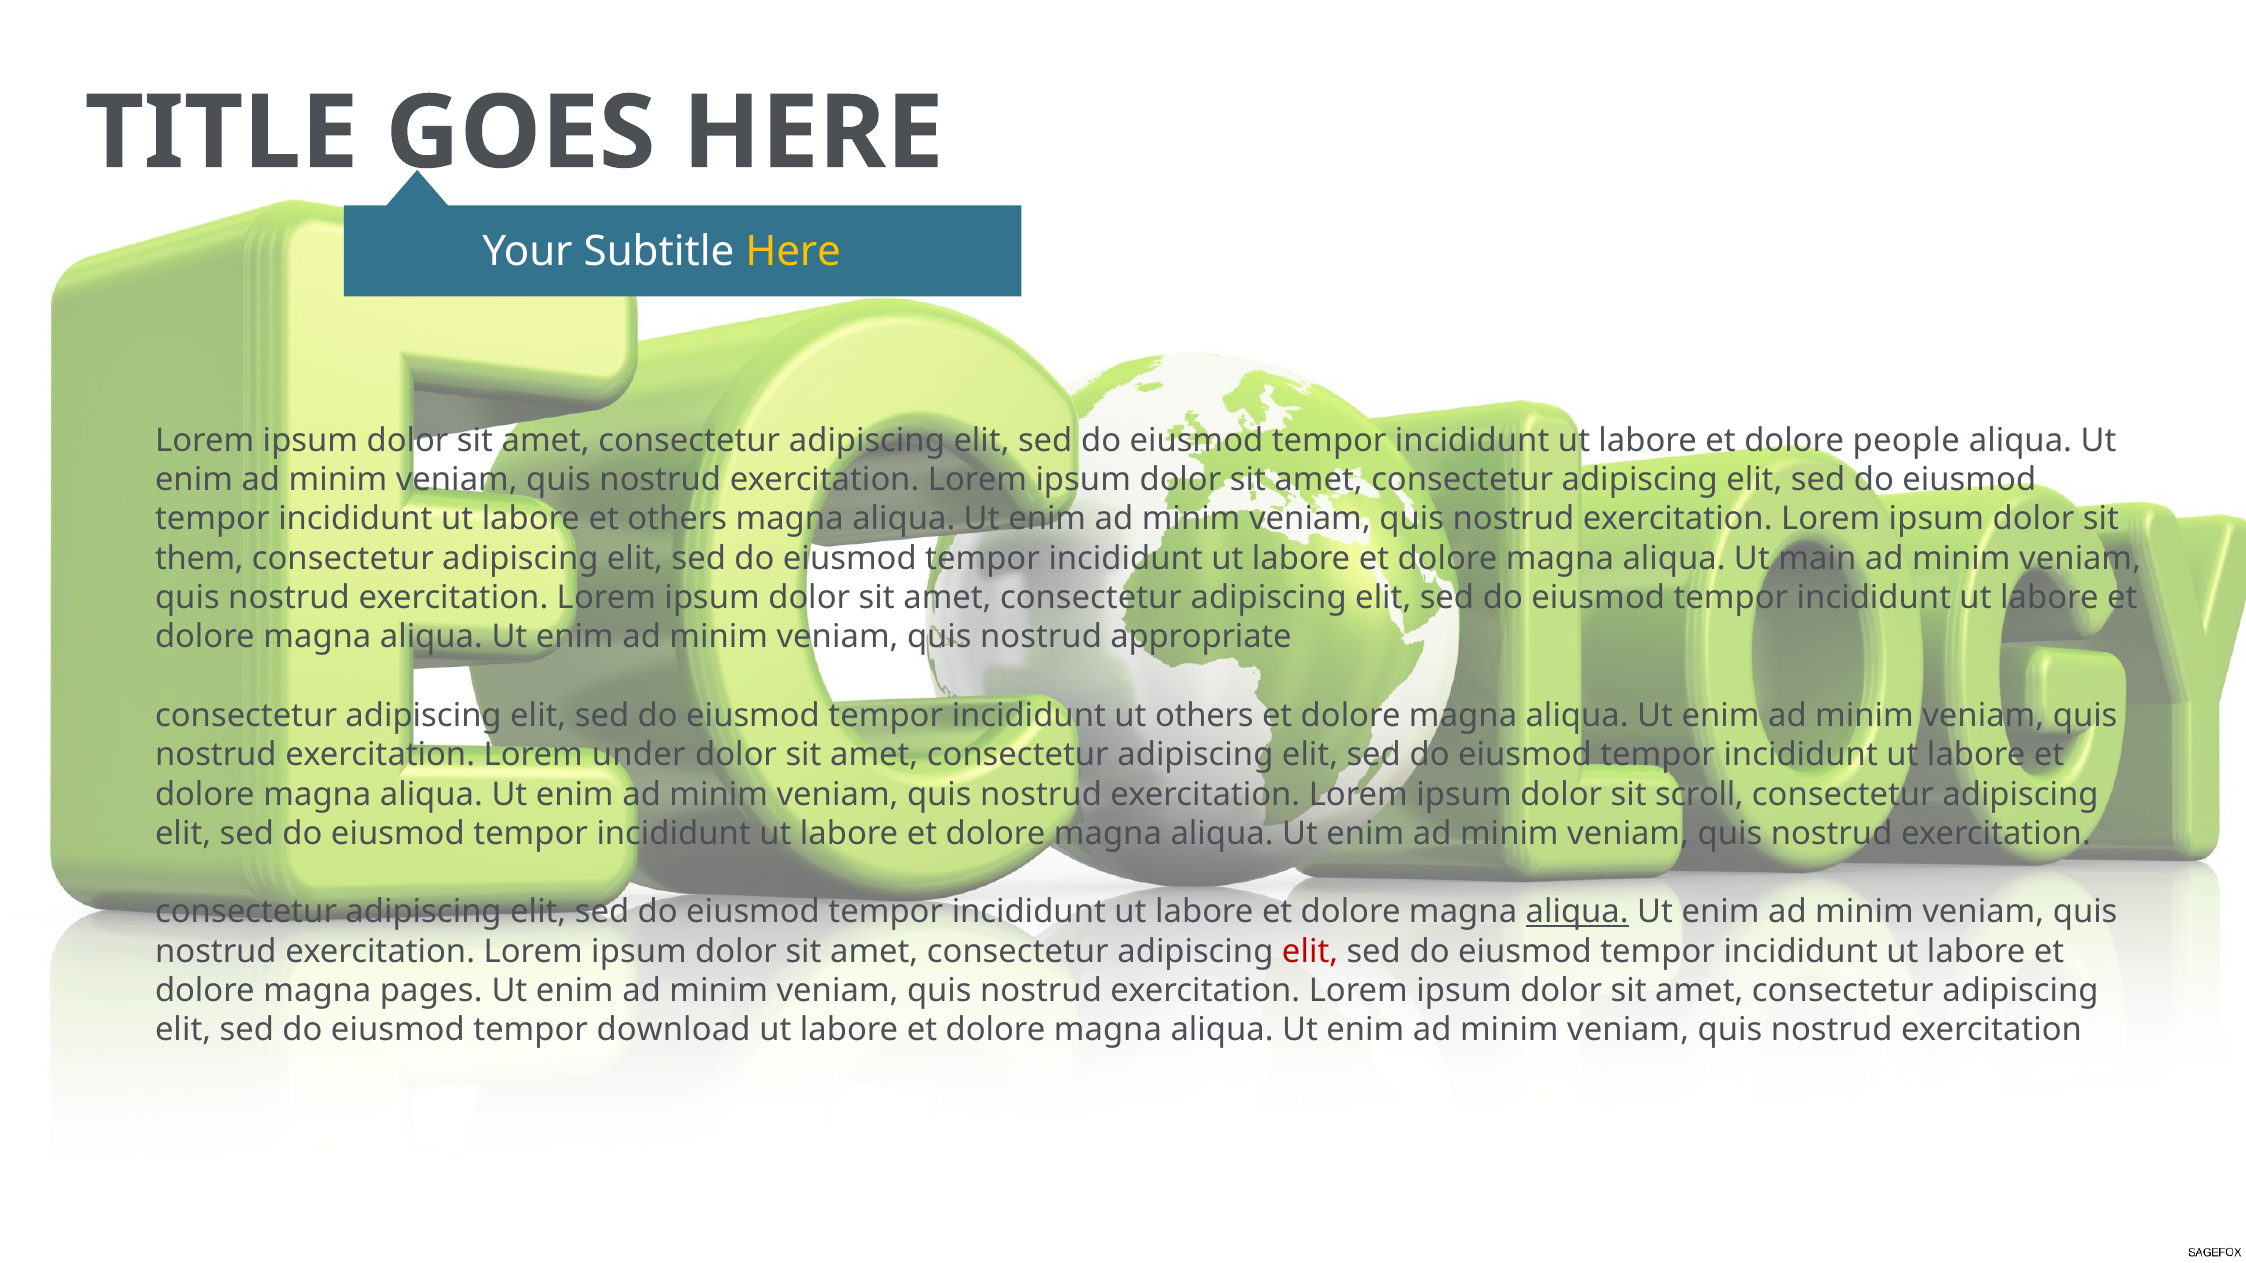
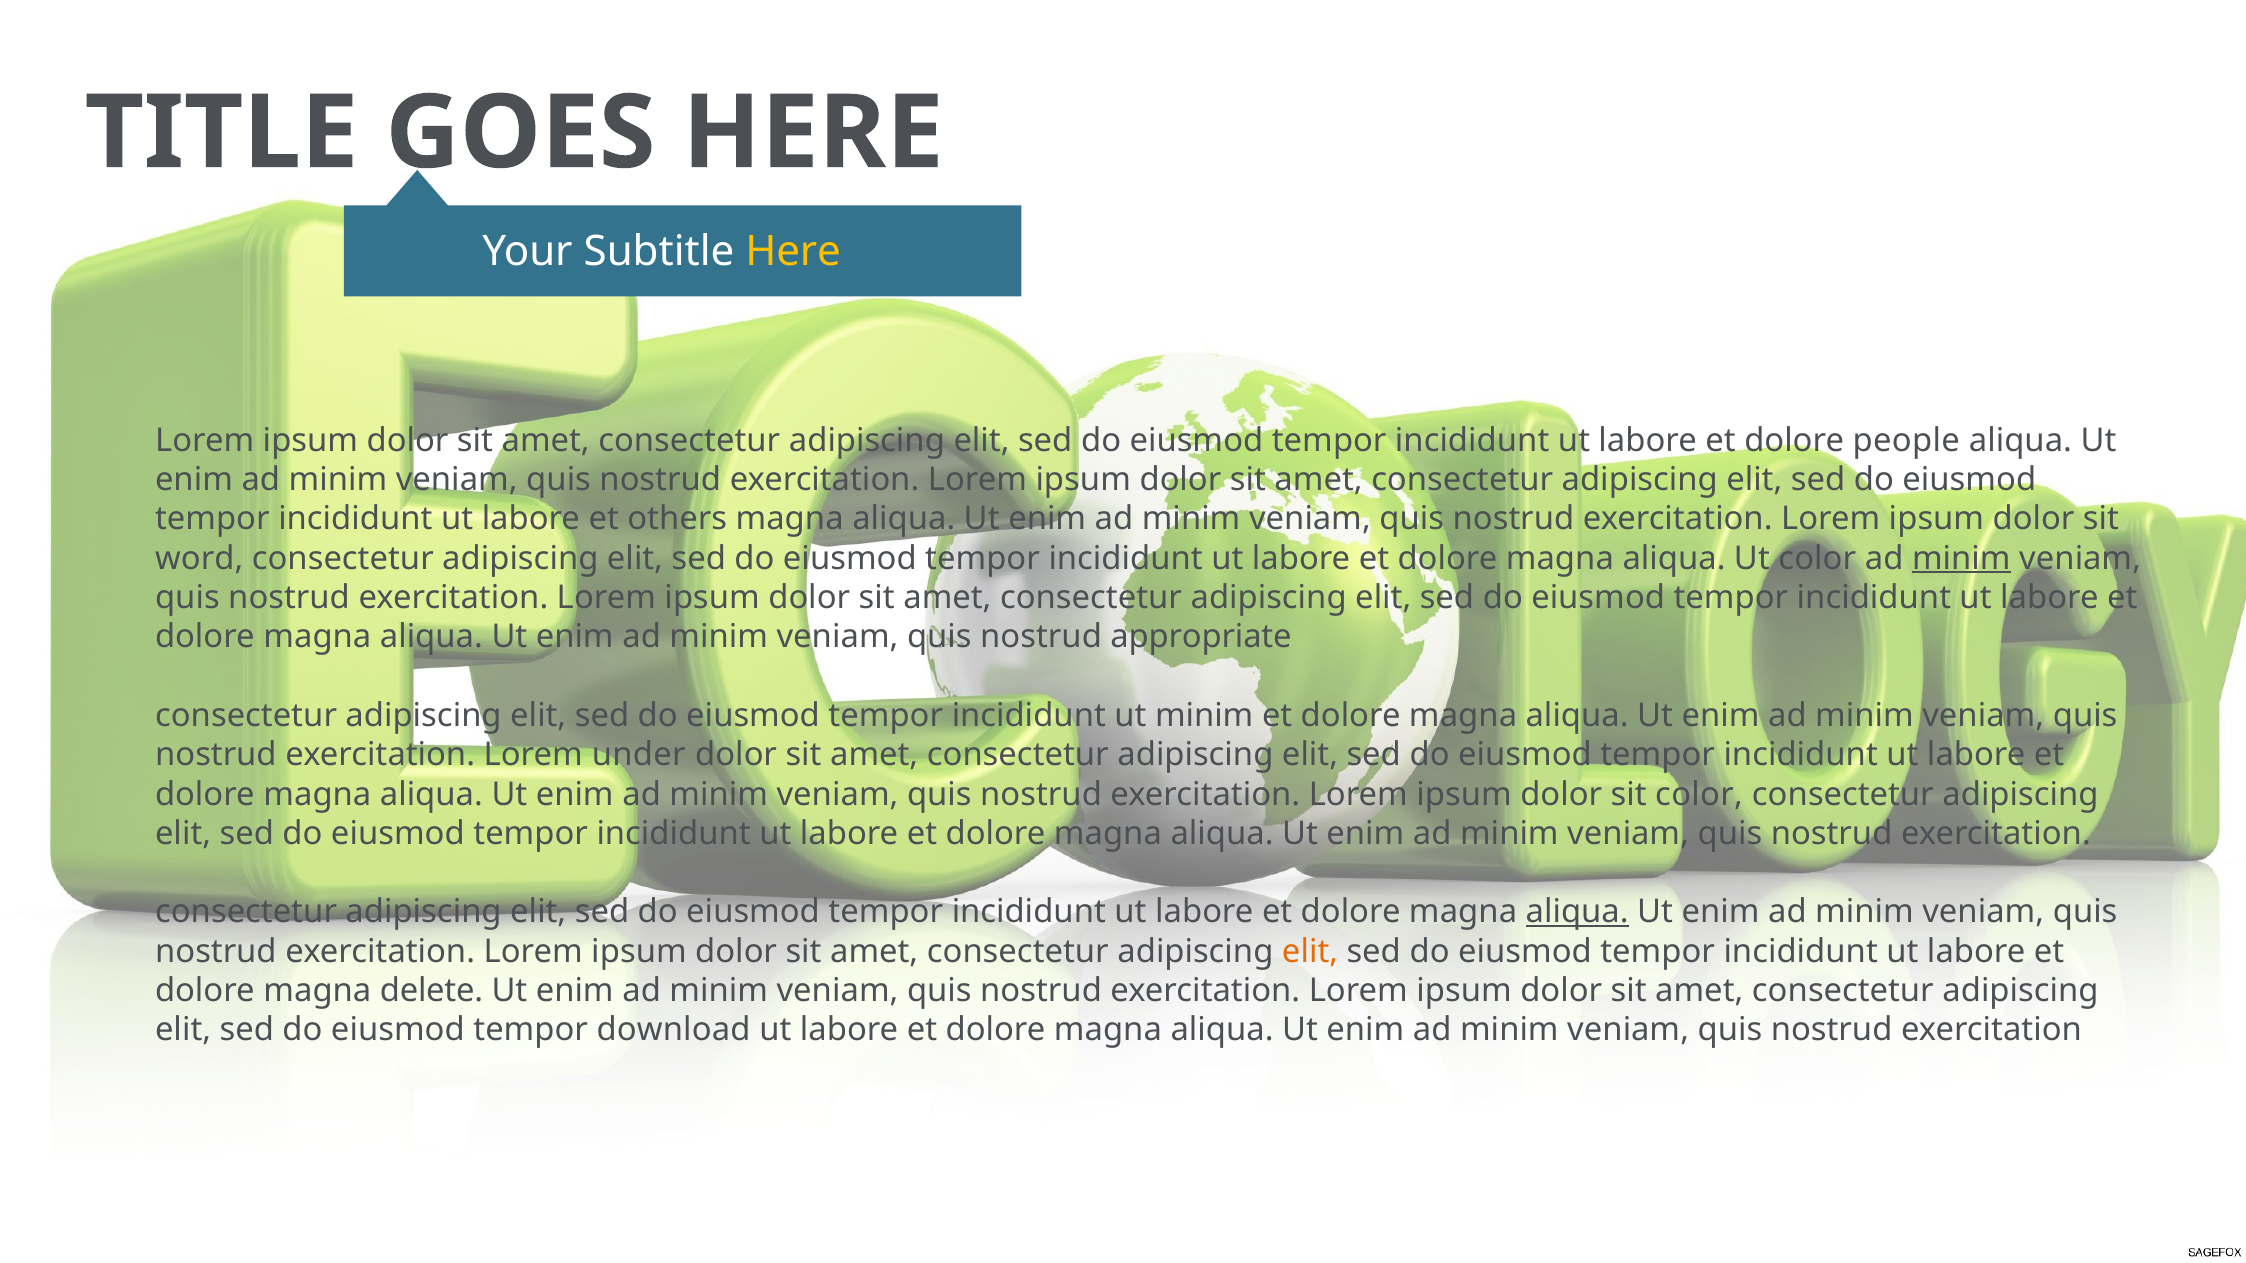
them: them -> word (199, 558)
Ut main: main -> color (1817, 558)
minim underline: none -> present (1961, 558)
ut others: others -> minim (1204, 716)
sit scroll: scroll -> color (1699, 794)
elit colour: red -> orange (1310, 952)
pages: pages -> delete (431, 991)
